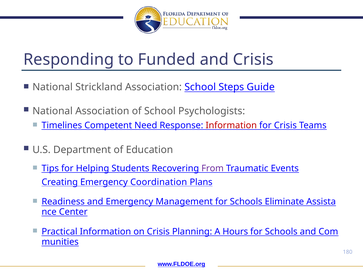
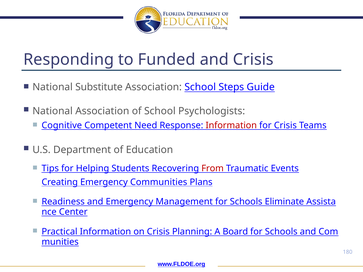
Strickland: Strickland -> Substitute (99, 87)
Timelines: Timelines -> Cognitive (62, 126)
From colour: purple -> red (213, 169)
Coordination: Coordination -> Communities (159, 182)
Hours: Hours -> Board (235, 232)
